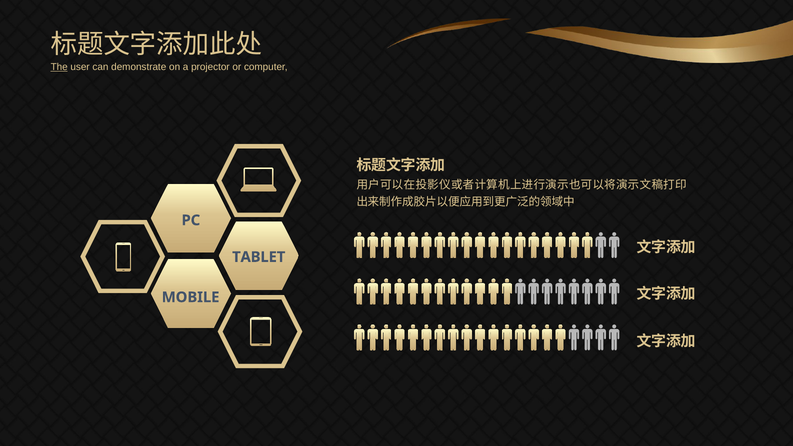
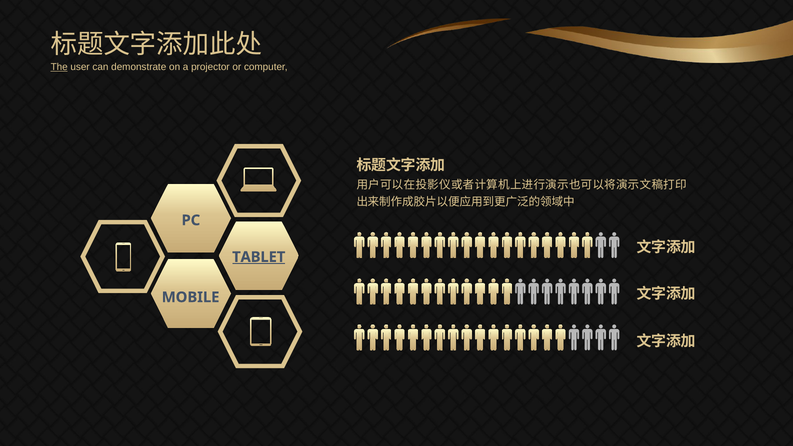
TABLET underline: none -> present (259, 257)
